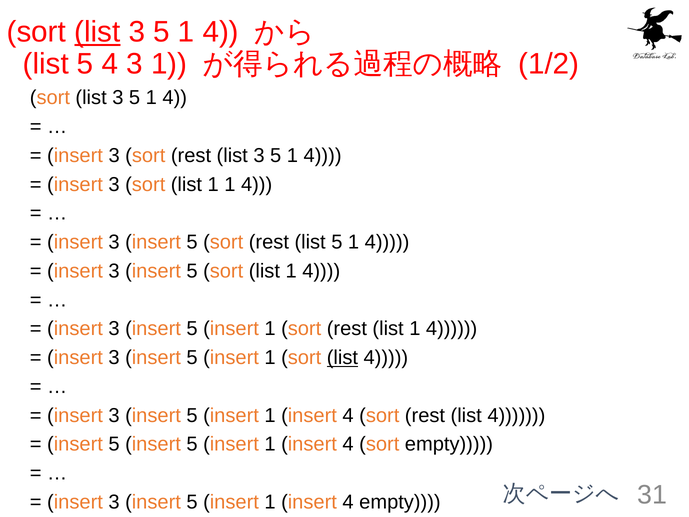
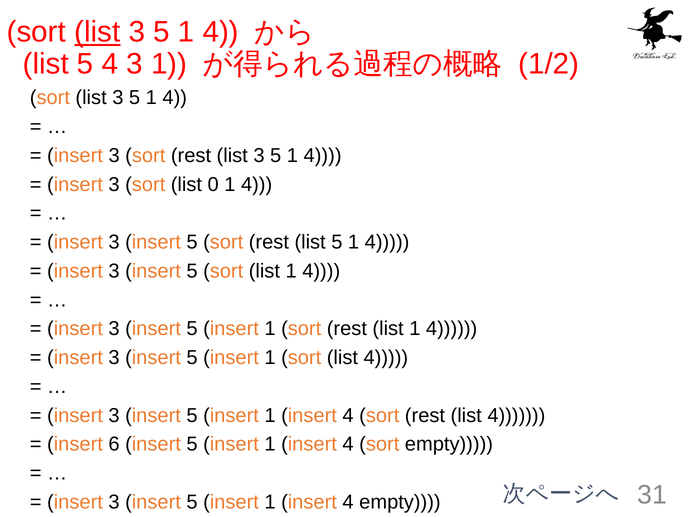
3 sort list 1: 1 -> 0 (213, 184)
list underline: present -> none (342, 358)
5: 5 -> 6 (114, 444)
